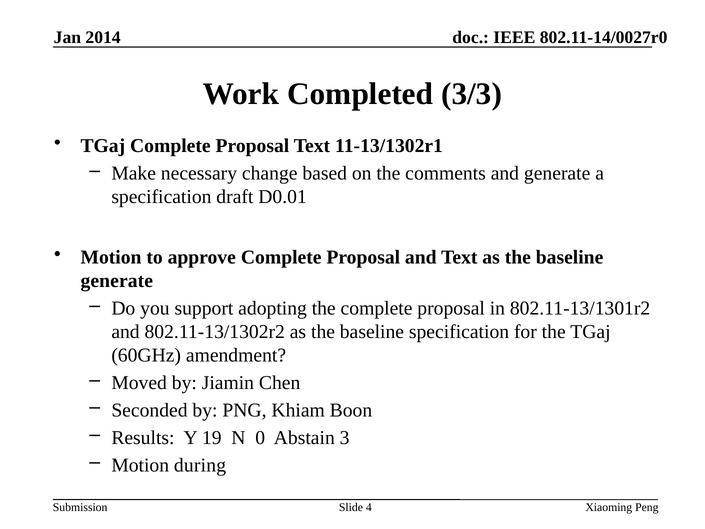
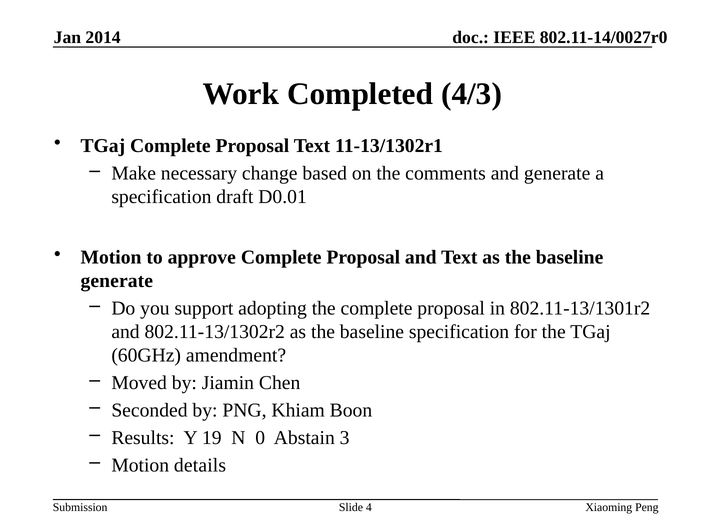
3/3: 3/3 -> 4/3 (472, 94)
during: during -> details (200, 465)
